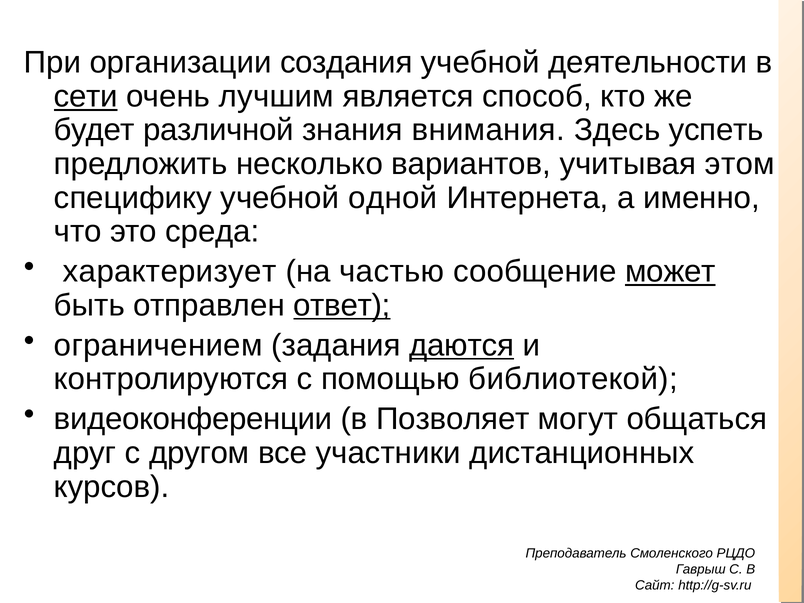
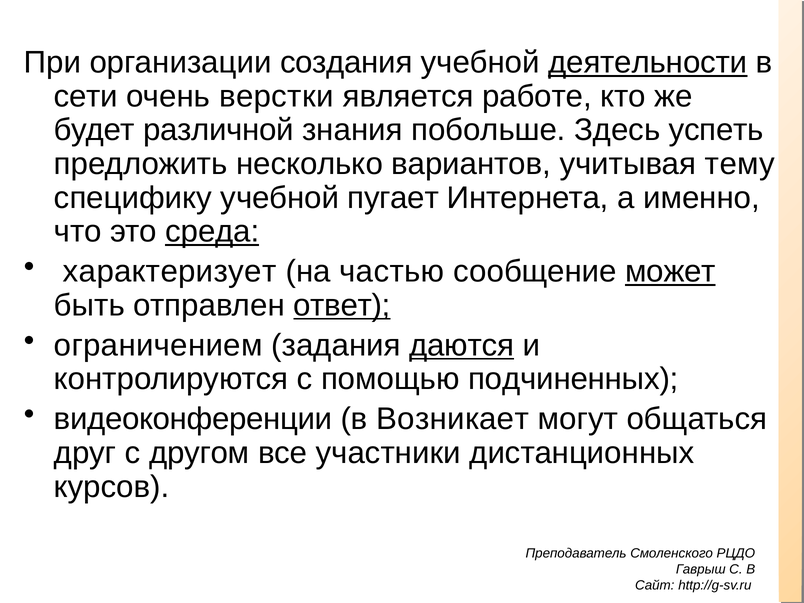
деятельности underline: none -> present (648, 63)
сети underline: present -> none (86, 96)
лучшим: лучшим -> верстки (276, 96)
способ: способ -> работе (537, 96)
внимания: внимания -> побольше (488, 130)
этом: этом -> тему (740, 164)
одной: одной -> пугает (393, 198)
среда underline: none -> present (212, 231)
библиотекой: библиотекой -> подчиненных (573, 379)
Позволяет: Позволяет -> Возникает (453, 419)
